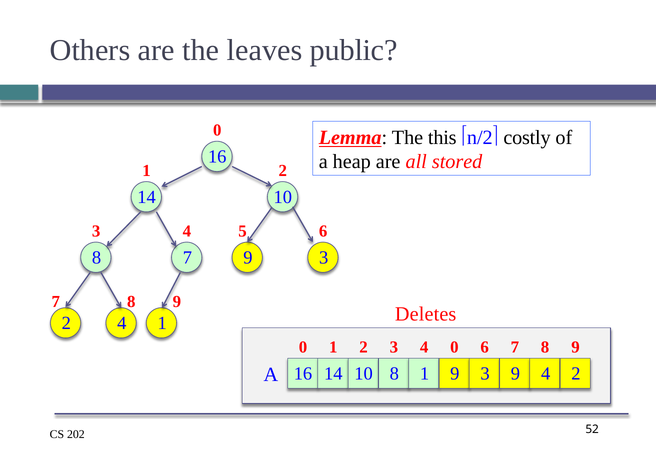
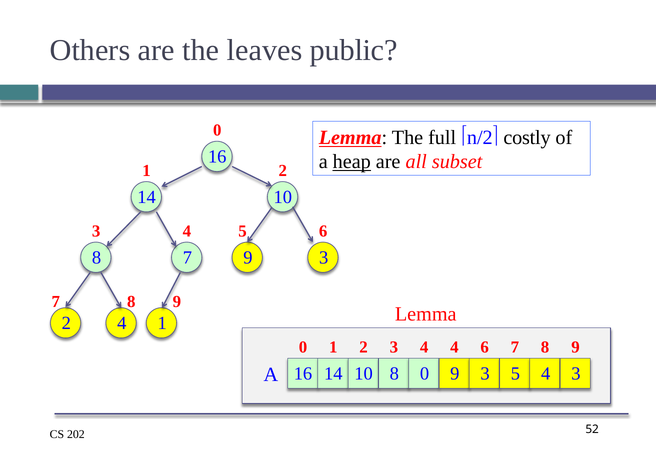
this: this -> full (442, 138)
heap underline: none -> present (352, 162)
stored: stored -> subset (457, 162)
Deletes: Deletes -> Lemma (426, 314)
4 0: 0 -> 4 (454, 347)
8 1: 1 -> 0 (425, 374)
9 3 9: 9 -> 5 (515, 374)
4 2: 2 -> 3 (576, 374)
